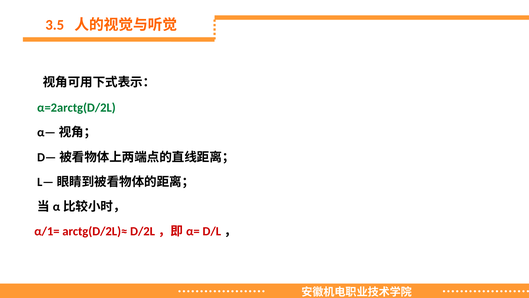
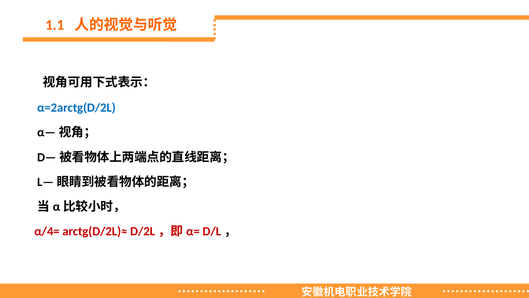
3.5: 3.5 -> 1.1 (55, 25)
α=2arctg(D/2L colour: green -> blue (76, 108)
α/1=: α/1= -> α/4= (47, 231)
